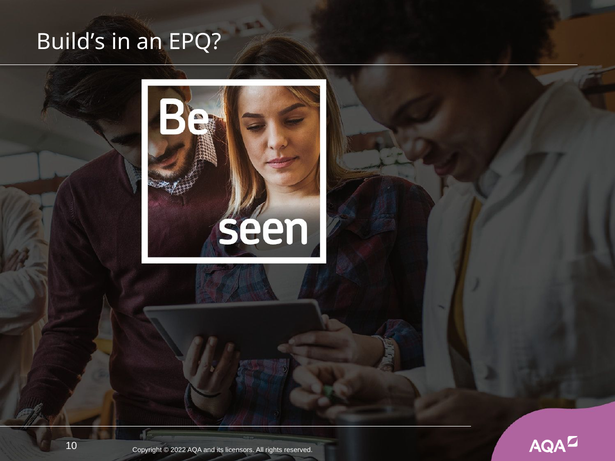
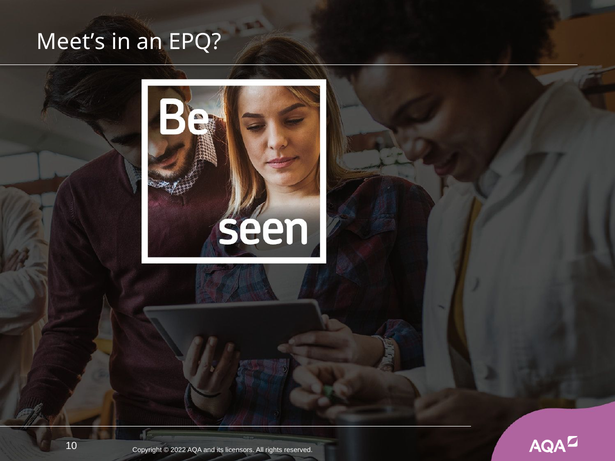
Build’s: Build’s -> Meet’s (71, 42)
